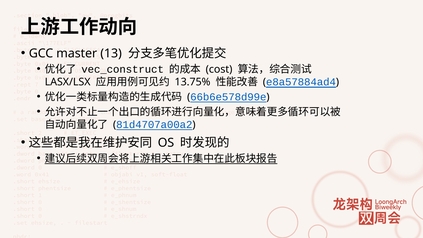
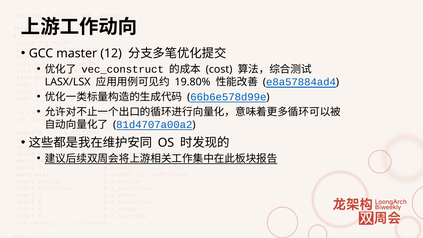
13: 13 -> 12 (111, 54)
13.75%: 13.75% -> 19.80% (193, 82)
